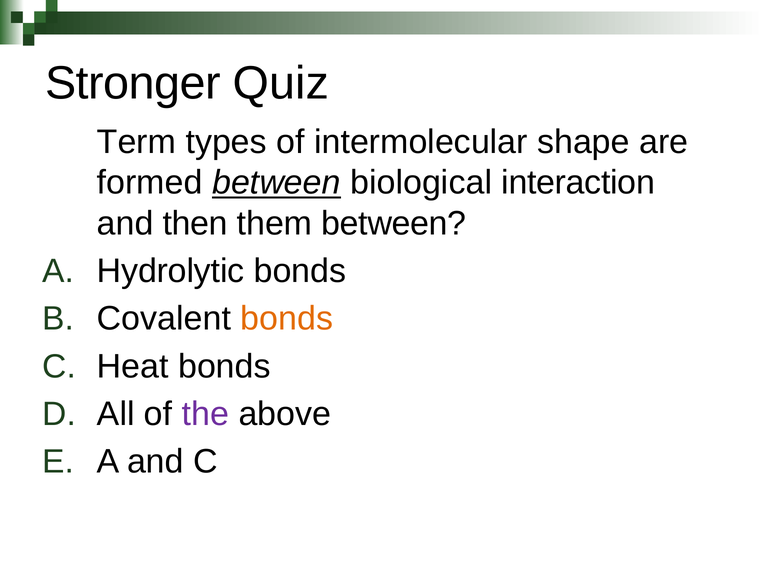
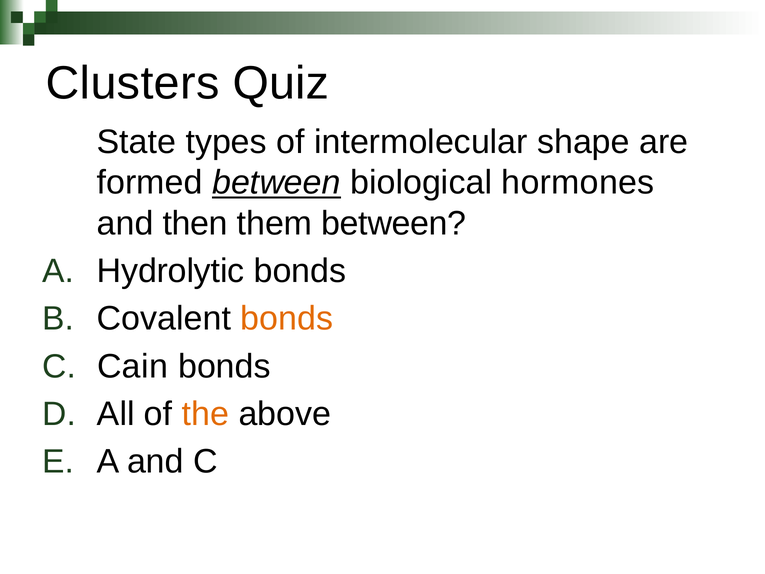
Stronger: Stronger -> Clusters (133, 83)
Term: Term -> State (136, 142)
interaction: interaction -> hormones (578, 183)
Heat: Heat -> Cain (133, 366)
the colour: purple -> orange (205, 414)
